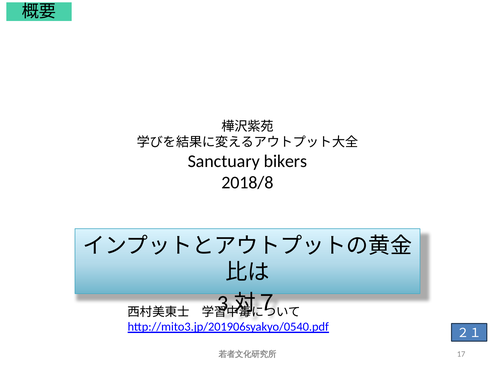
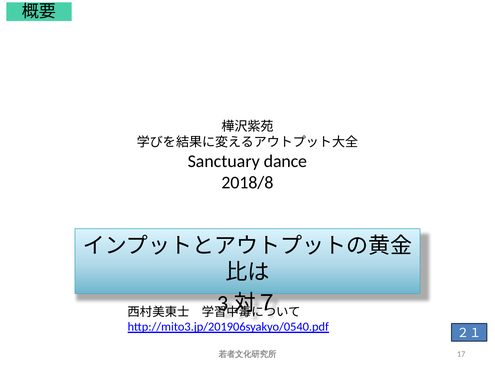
bikers: bikers -> dance (286, 161)
